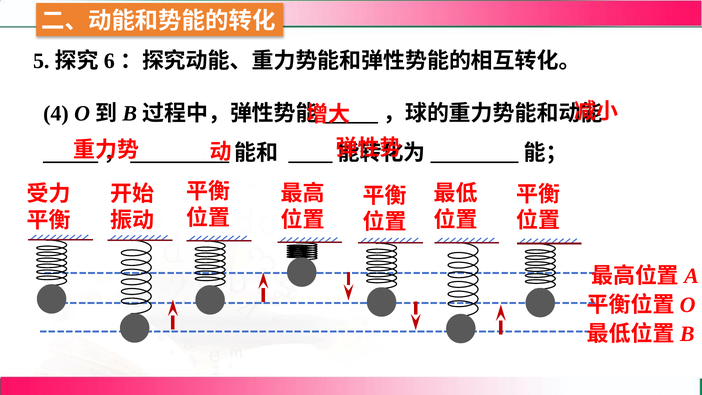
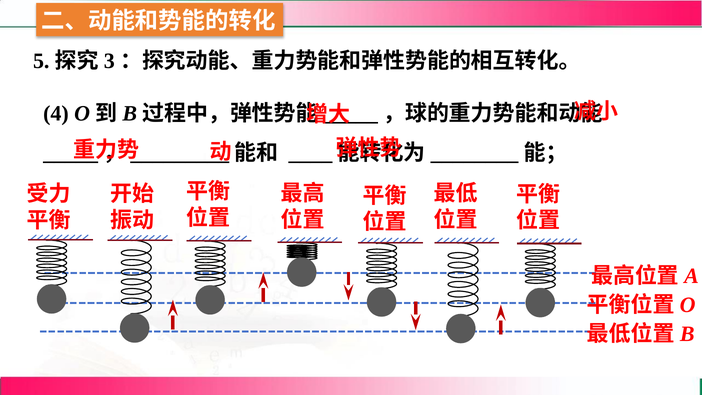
6: 6 -> 3 (109, 61)
